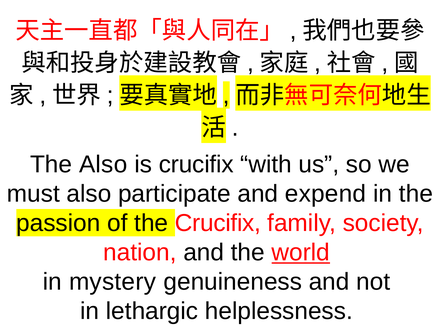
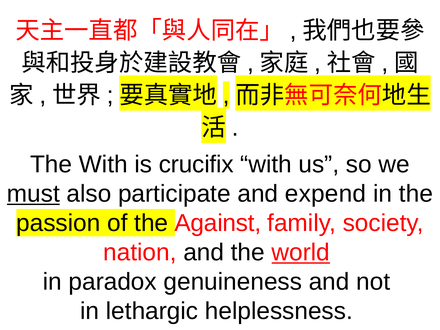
The Also: Also -> With (103, 165)
must underline: none -> present (33, 194)
the Crucifix: Crucifix -> Against (218, 223)
mystery: mystery -> paradox (113, 282)
